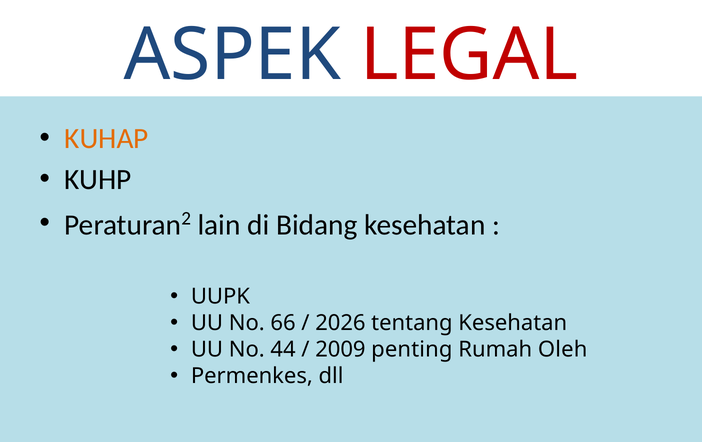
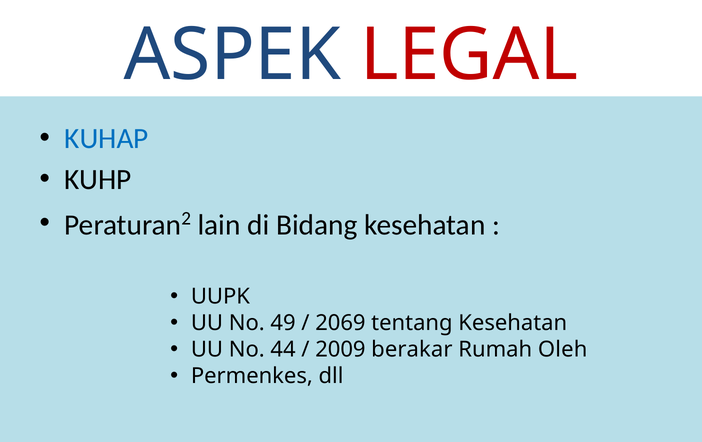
KUHAP colour: orange -> blue (106, 139)
66: 66 -> 49 (283, 323)
2026: 2026 -> 2069 (340, 323)
penting: penting -> berakar (412, 350)
